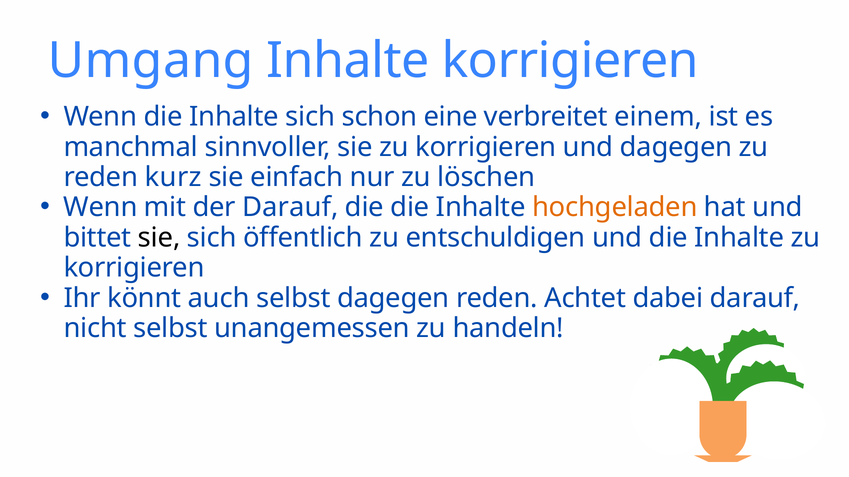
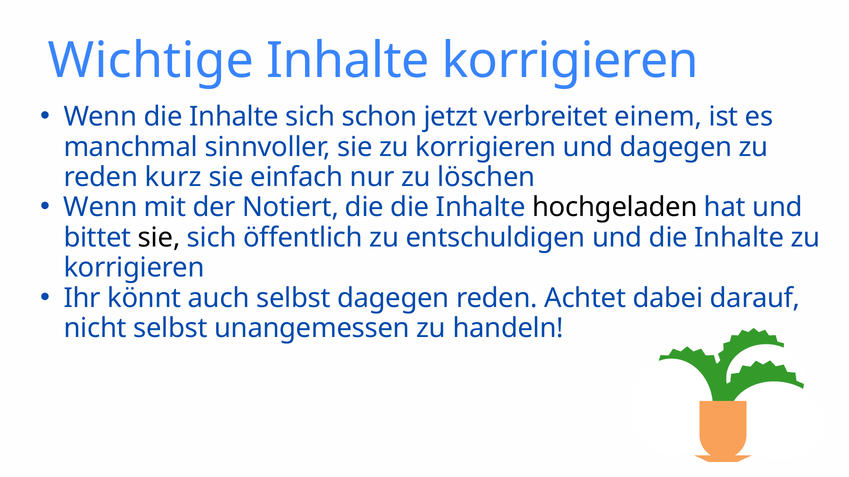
Umgang: Umgang -> Wichtige (151, 61)
eine: eine -> jetzt (451, 117)
der Darauf: Darauf -> Notiert (291, 208)
hochgeladen colour: orange -> black (615, 208)
